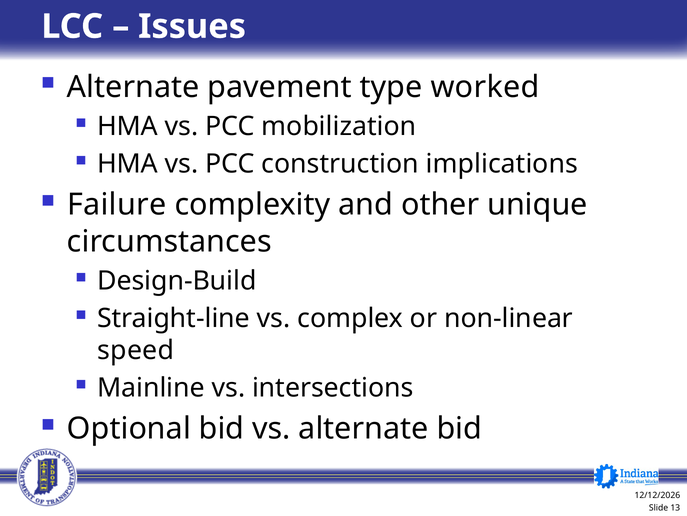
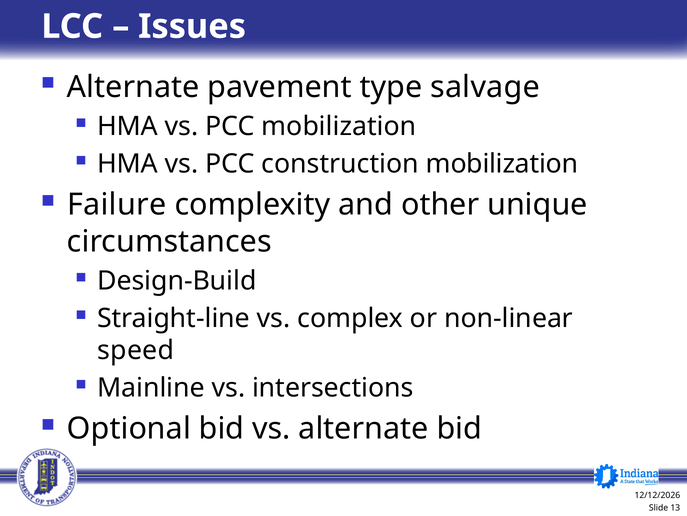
worked: worked -> salvage (485, 87)
construction implications: implications -> mobilization (502, 164)
